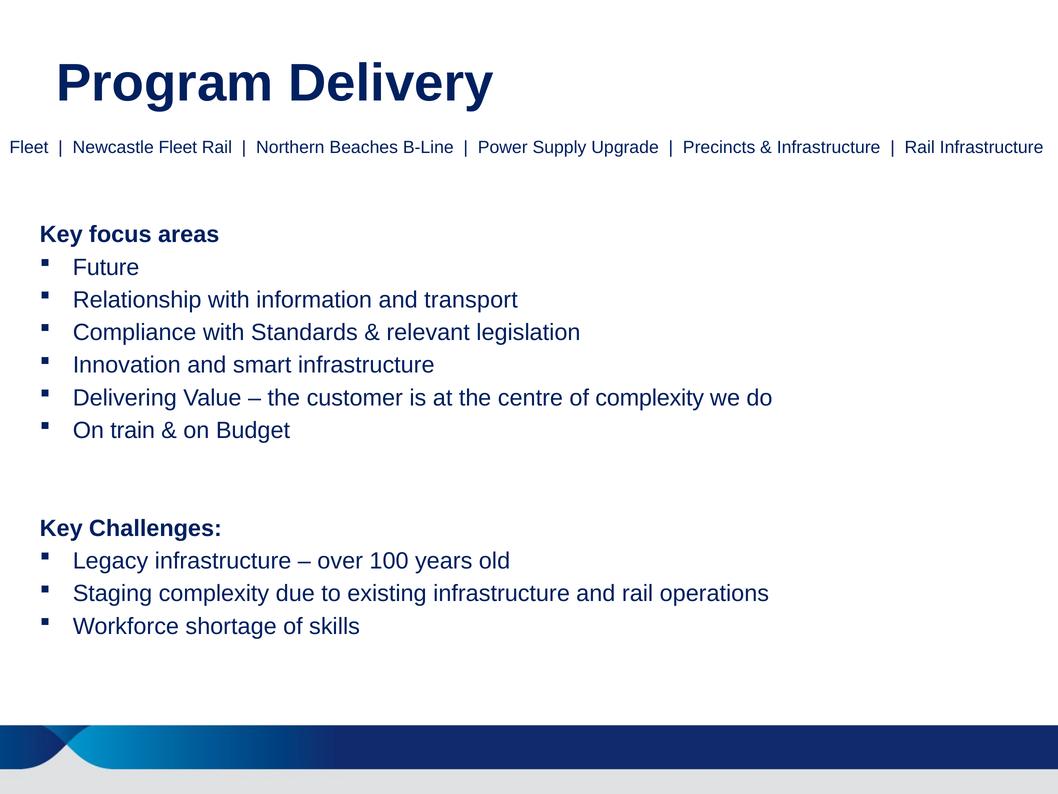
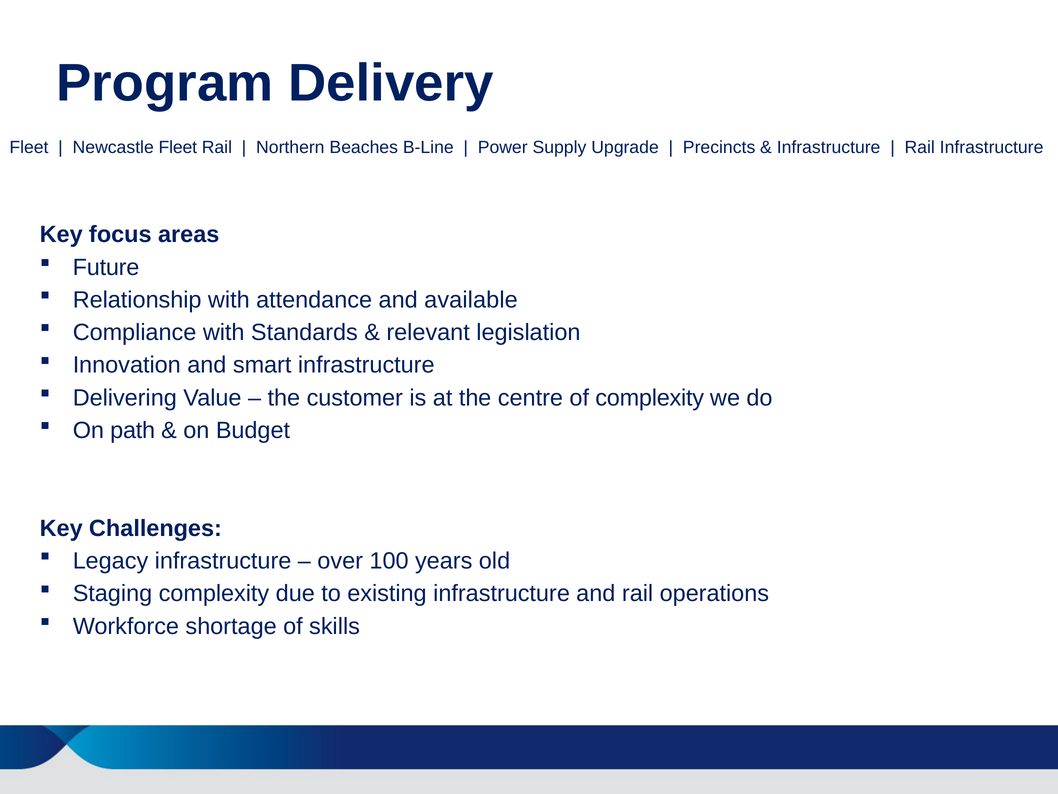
information: information -> attendance (314, 300)
transport: transport -> available (471, 300)
train: train -> path (133, 430)
